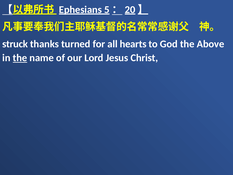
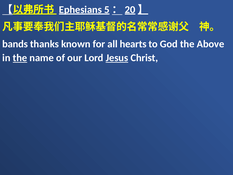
struck: struck -> bands (15, 44)
turned: turned -> known (76, 44)
Jesus underline: none -> present (117, 58)
